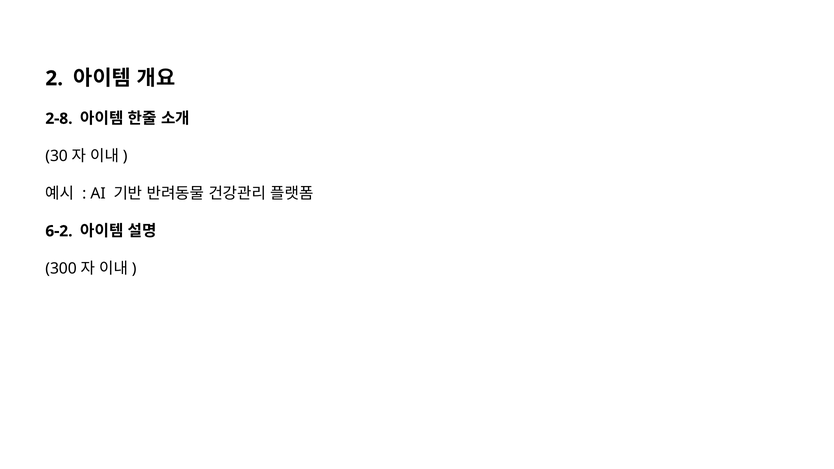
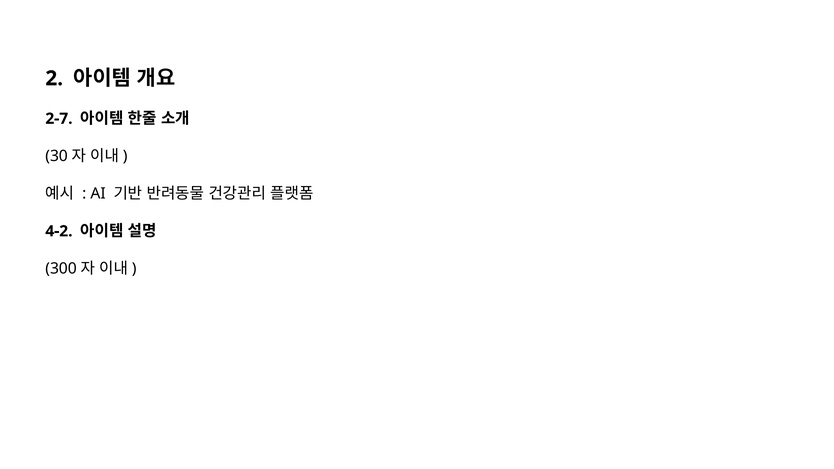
2-8: 2-8 -> 2-7 (59, 119)
6-2: 6-2 -> 4-2 (59, 231)
